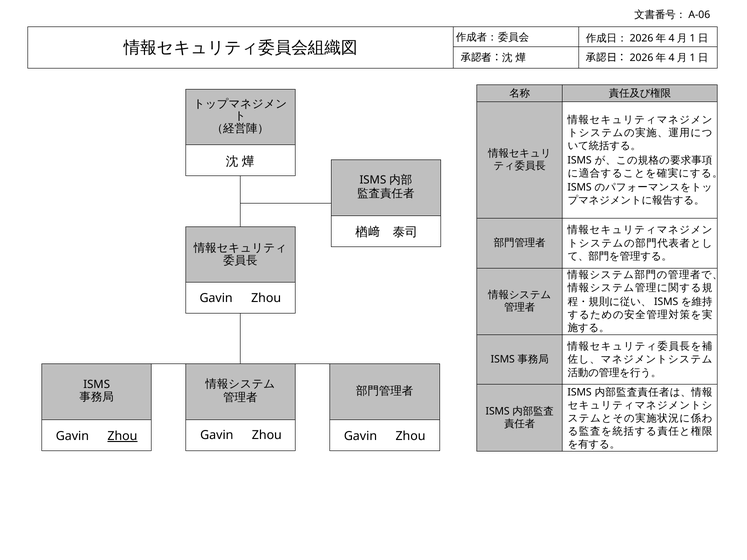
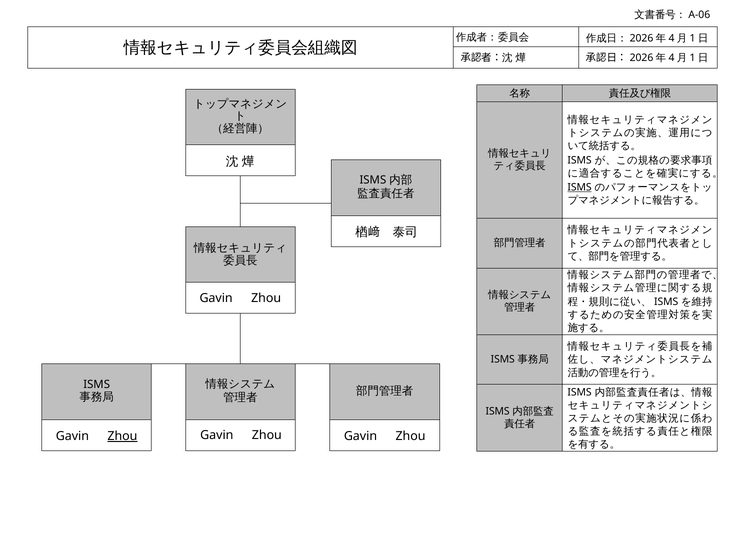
ISMS underline: none -> present (580, 187)
